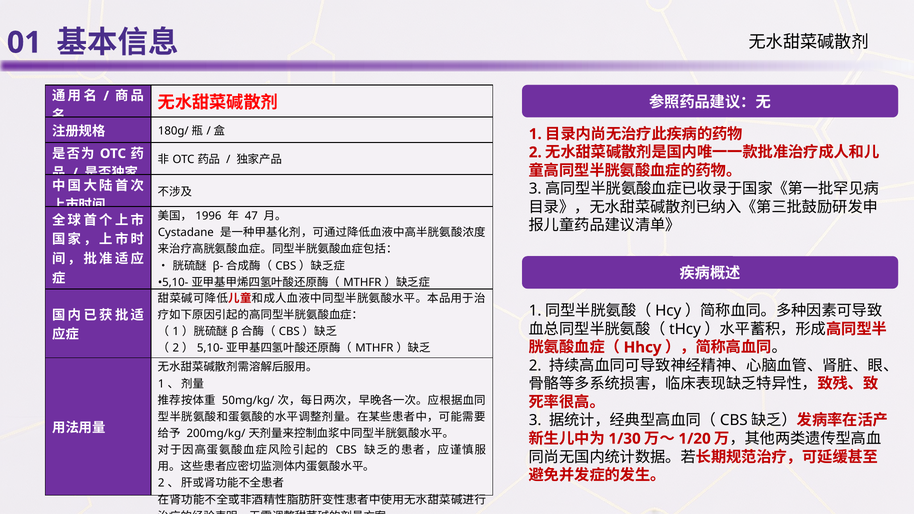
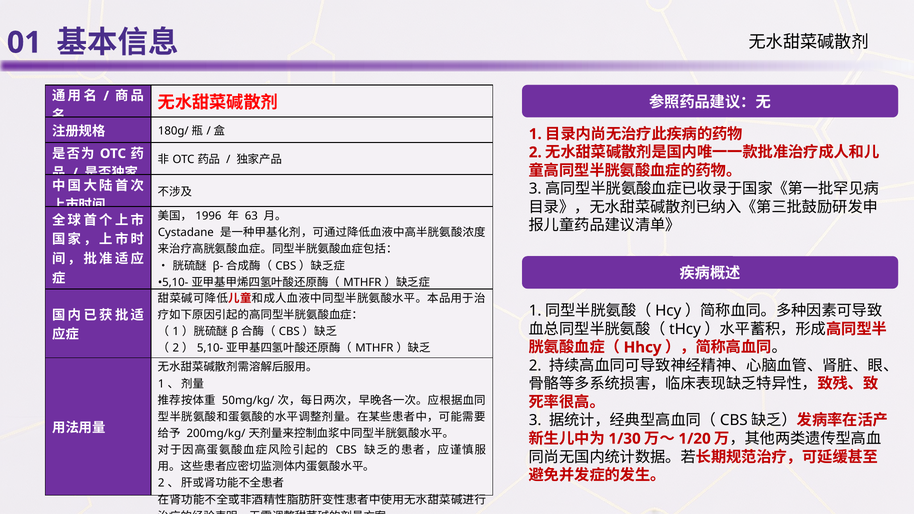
47: 47 -> 63 (251, 216)
